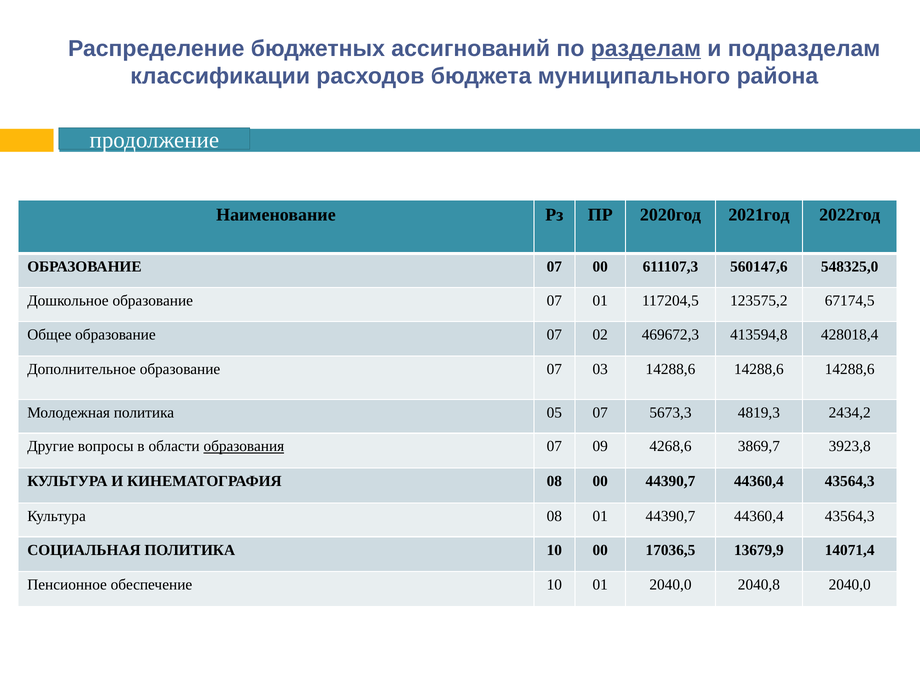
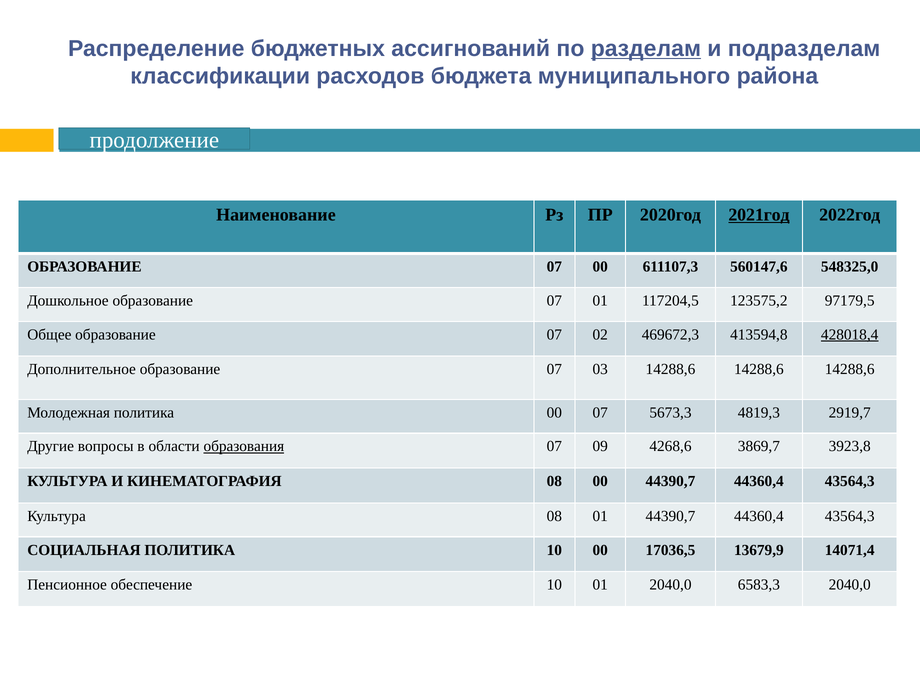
2021год underline: none -> present (759, 215)
67174,5: 67174,5 -> 97179,5 (850, 301)
428018,4 underline: none -> present (850, 335)
политика 05: 05 -> 00 (554, 413)
2434,2: 2434,2 -> 2919,7 (850, 413)
2040,8: 2040,8 -> 6583,3 (759, 585)
